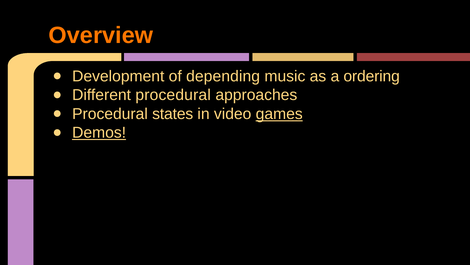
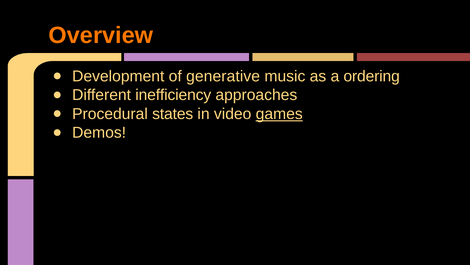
depending: depending -> generative (223, 76)
Different procedural: procedural -> inefficiency (173, 95)
Demos underline: present -> none (99, 132)
